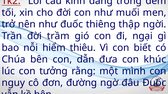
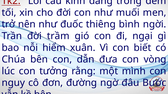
thập: thập -> bình (129, 24)
thiêu: thiêu -> xuân (83, 48)
khúc: khúc -> vòng (155, 60)
đâu Đuốc: Đuốc -> Bước (154, 83)
